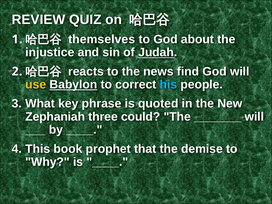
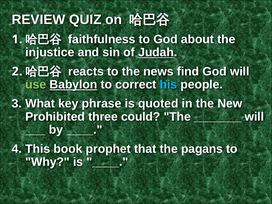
themselves: themselves -> faithfulness (102, 39)
use colour: yellow -> light green (36, 84)
Zephaniah: Zephaniah -> Prohibited (55, 117)
demise: demise -> pagans (202, 149)
